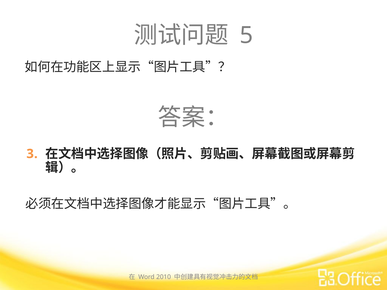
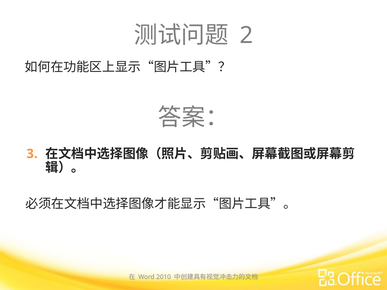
5: 5 -> 2 (246, 35)
